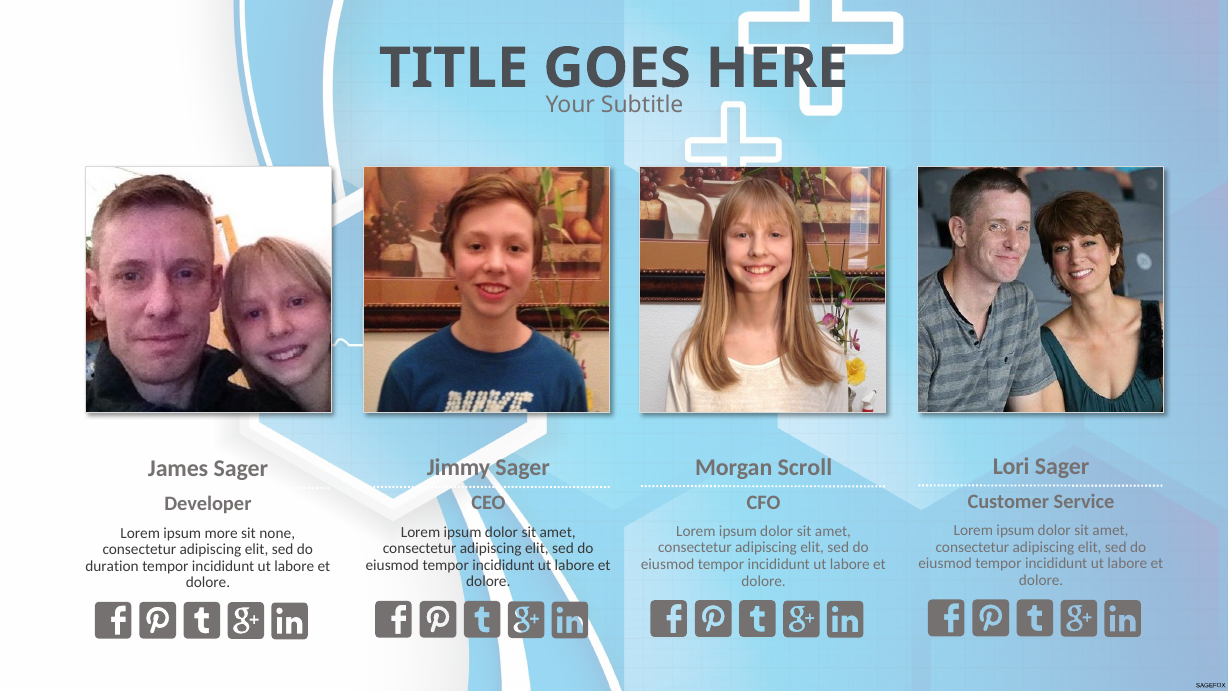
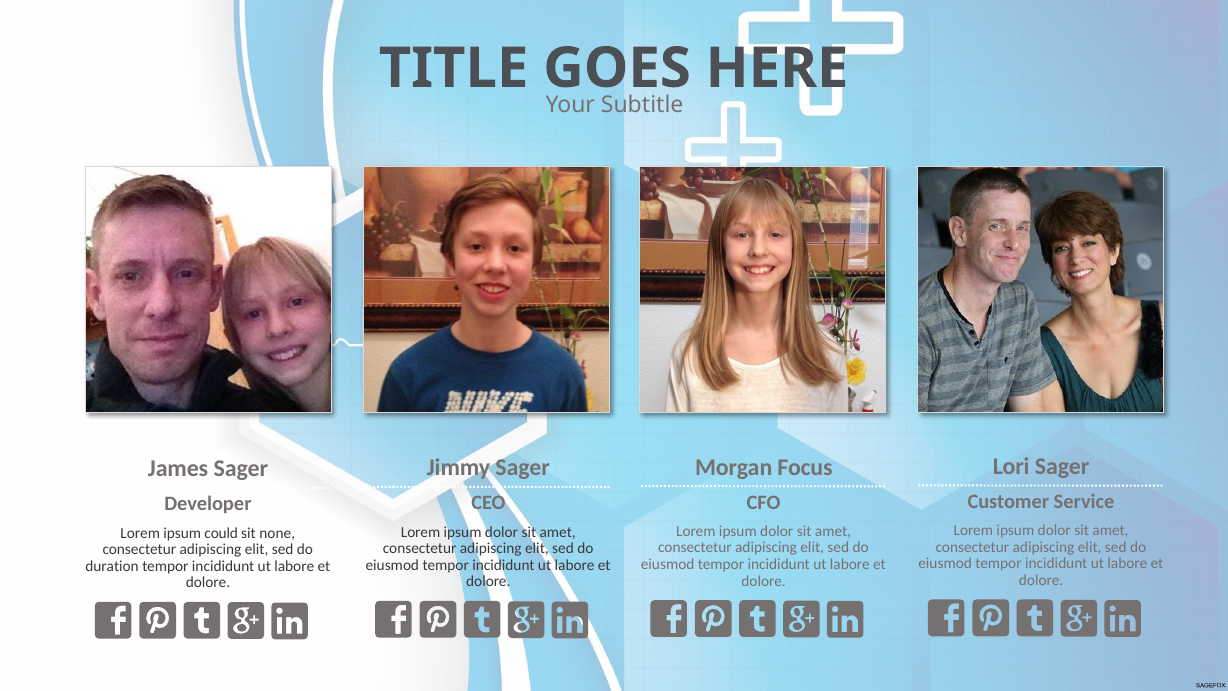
Scroll: Scroll -> Focus (805, 467)
more: more -> could (221, 533)
